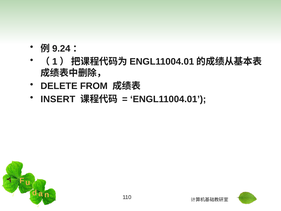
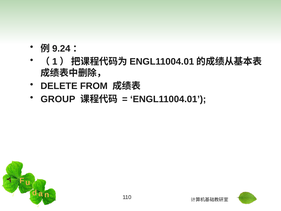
INSERT: INSERT -> GROUP (58, 99)
